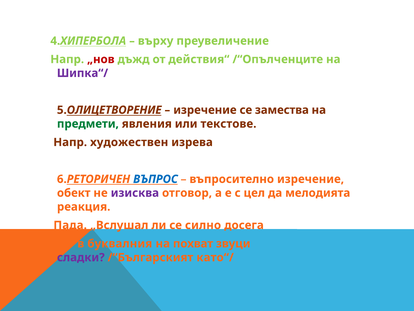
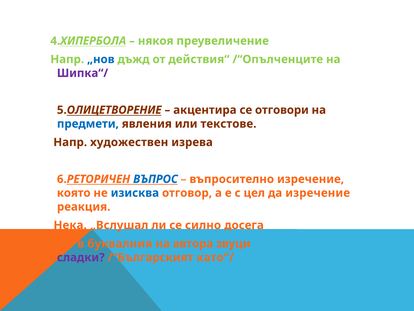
върху: върху -> някоя (156, 41)
„нов colour: red -> blue (101, 59)
изречение: изречение -> акцентира (205, 110)
замества: замества -> отговори (282, 110)
предмети colour: green -> blue (88, 124)
обект: обект -> която (74, 193)
изисква colour: purple -> blue (135, 193)
да мелодията: мелодията -> изречение (318, 193)
Пада: Пада -> Нека (70, 225)
похват: похват -> автора (193, 243)
